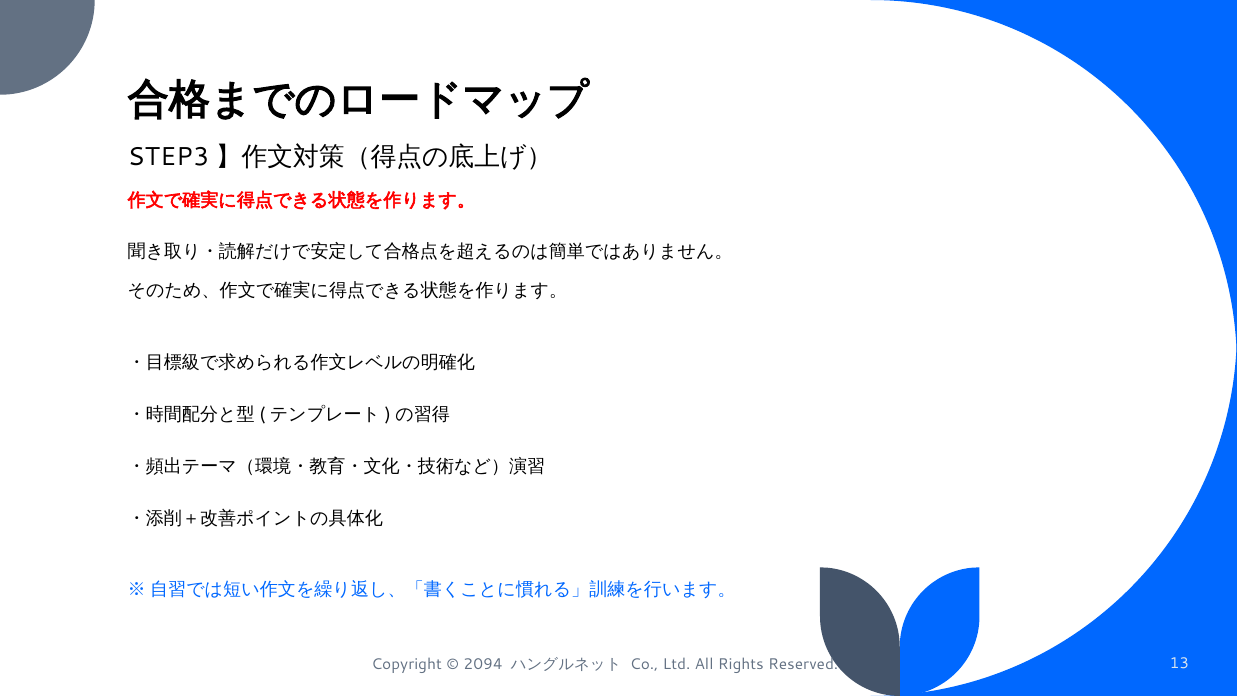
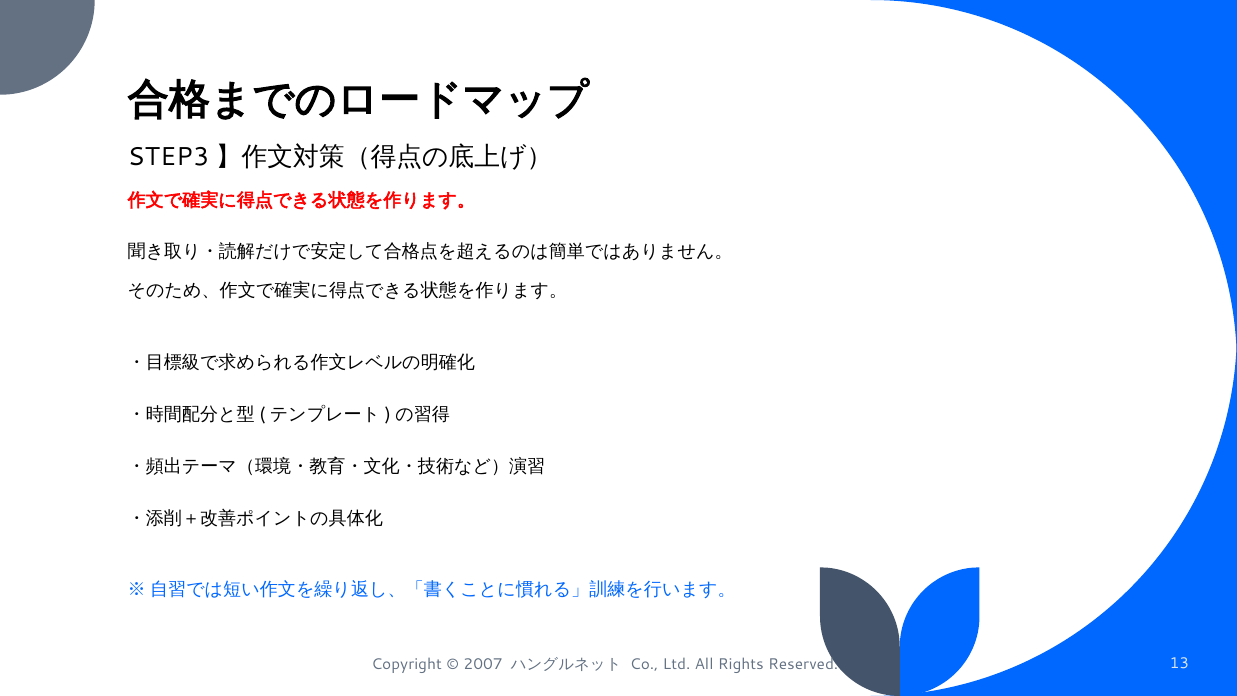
2094: 2094 -> 2007 (483, 664)
